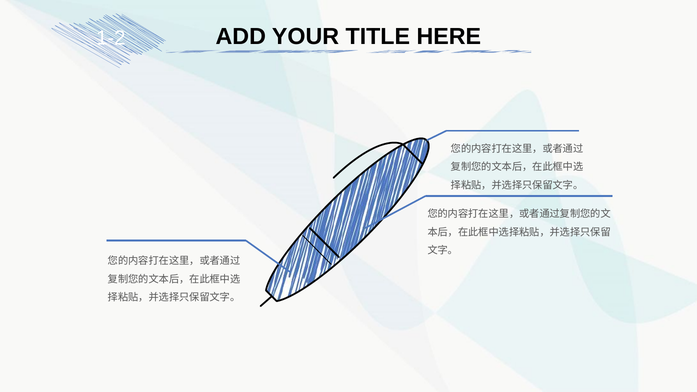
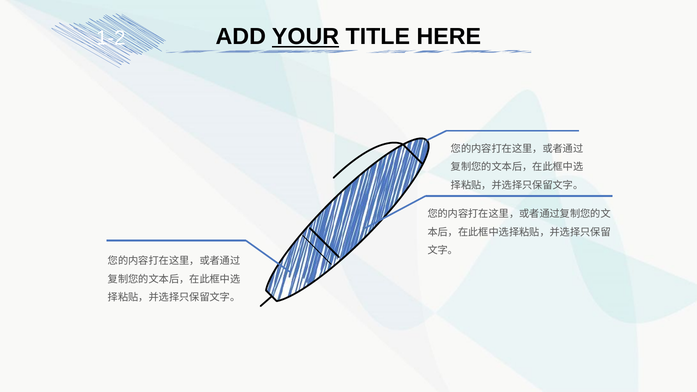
YOUR underline: none -> present (306, 37)
